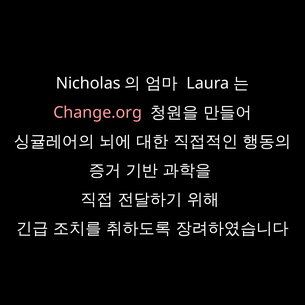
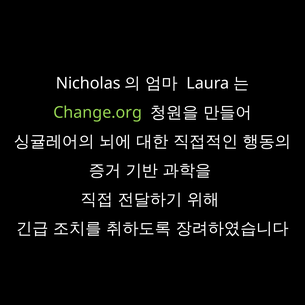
Change.org colour: pink -> light green (98, 112)
